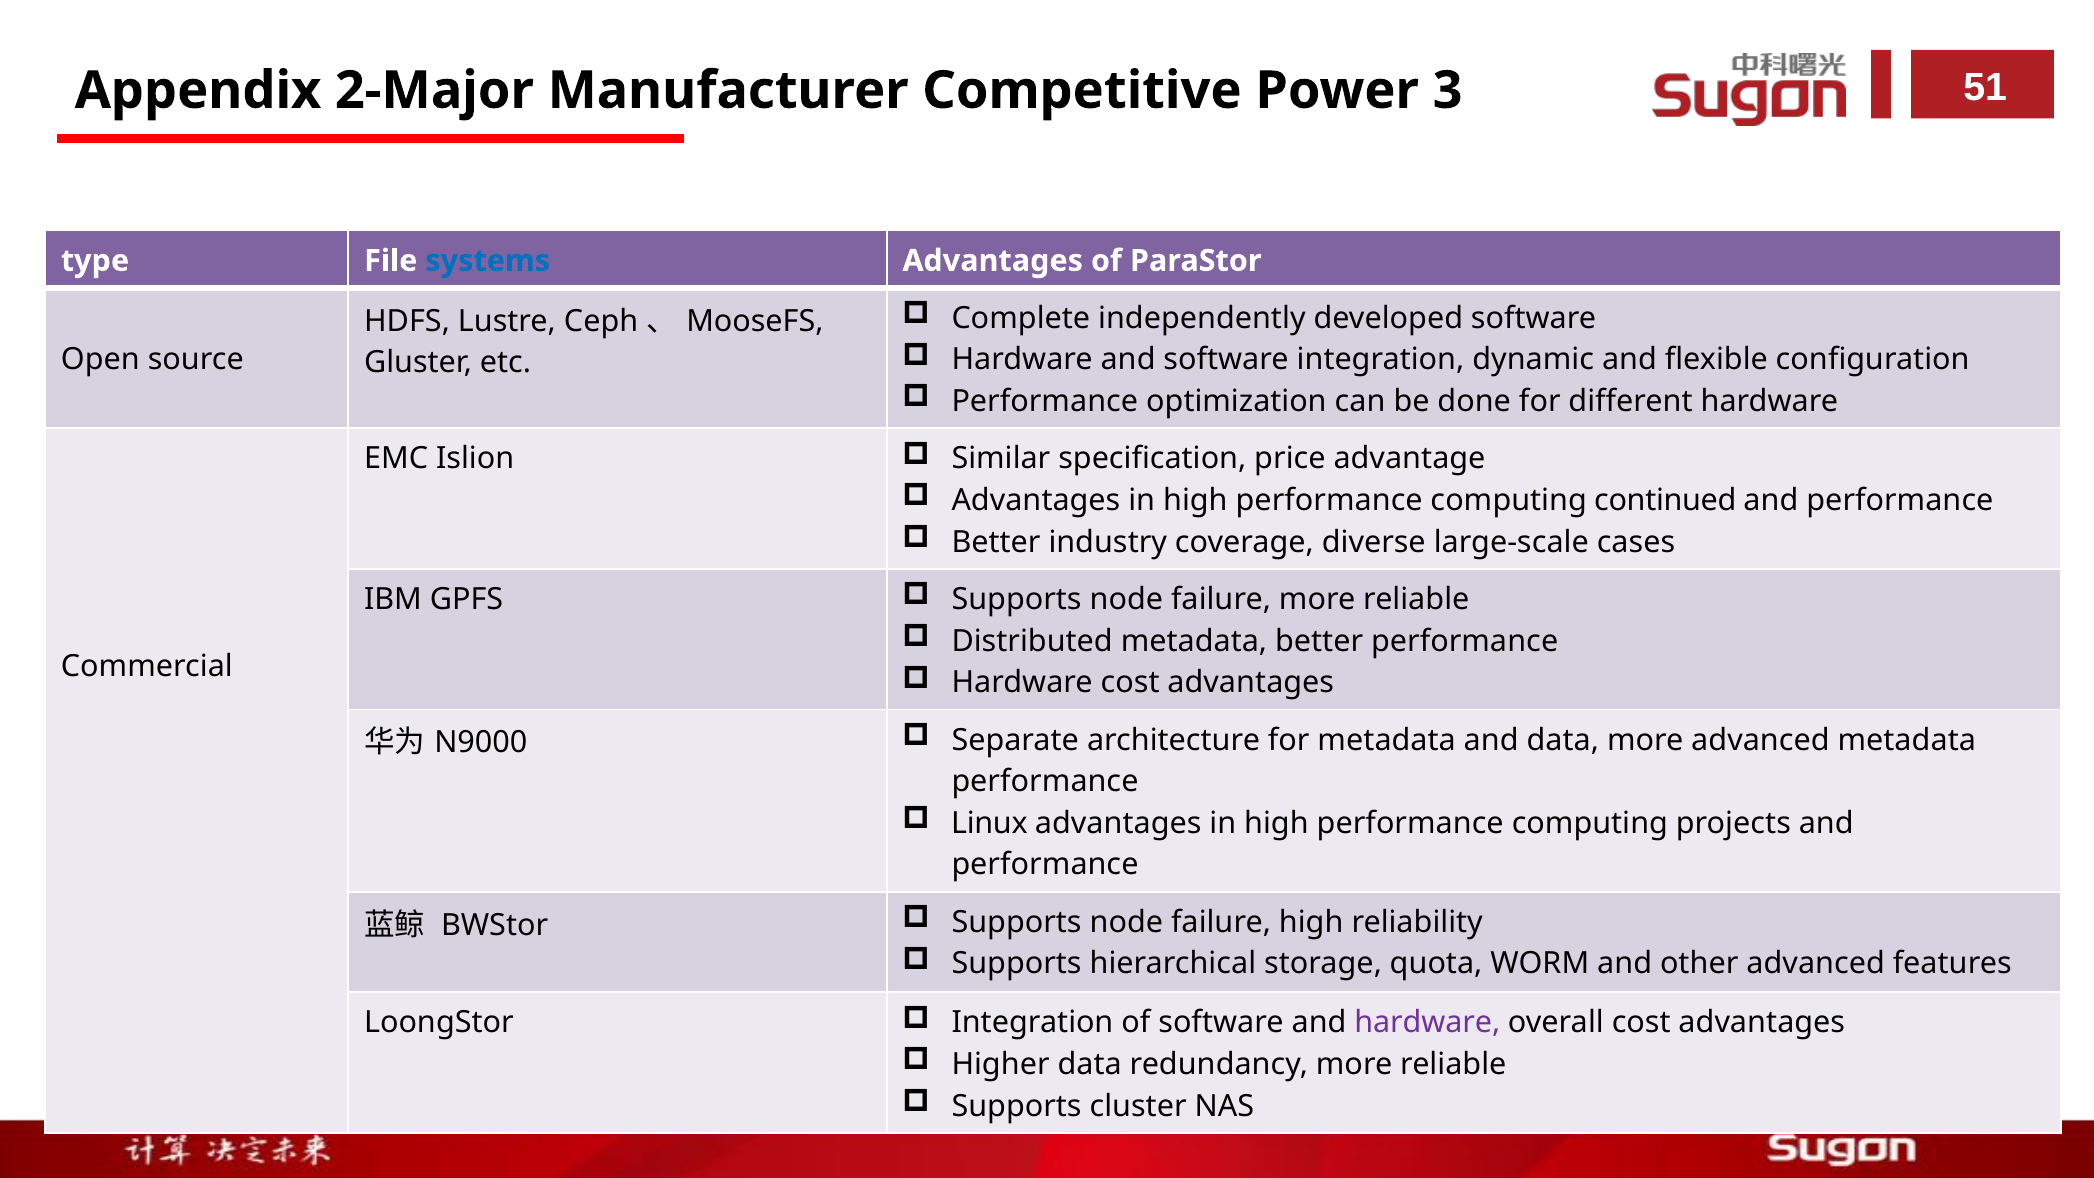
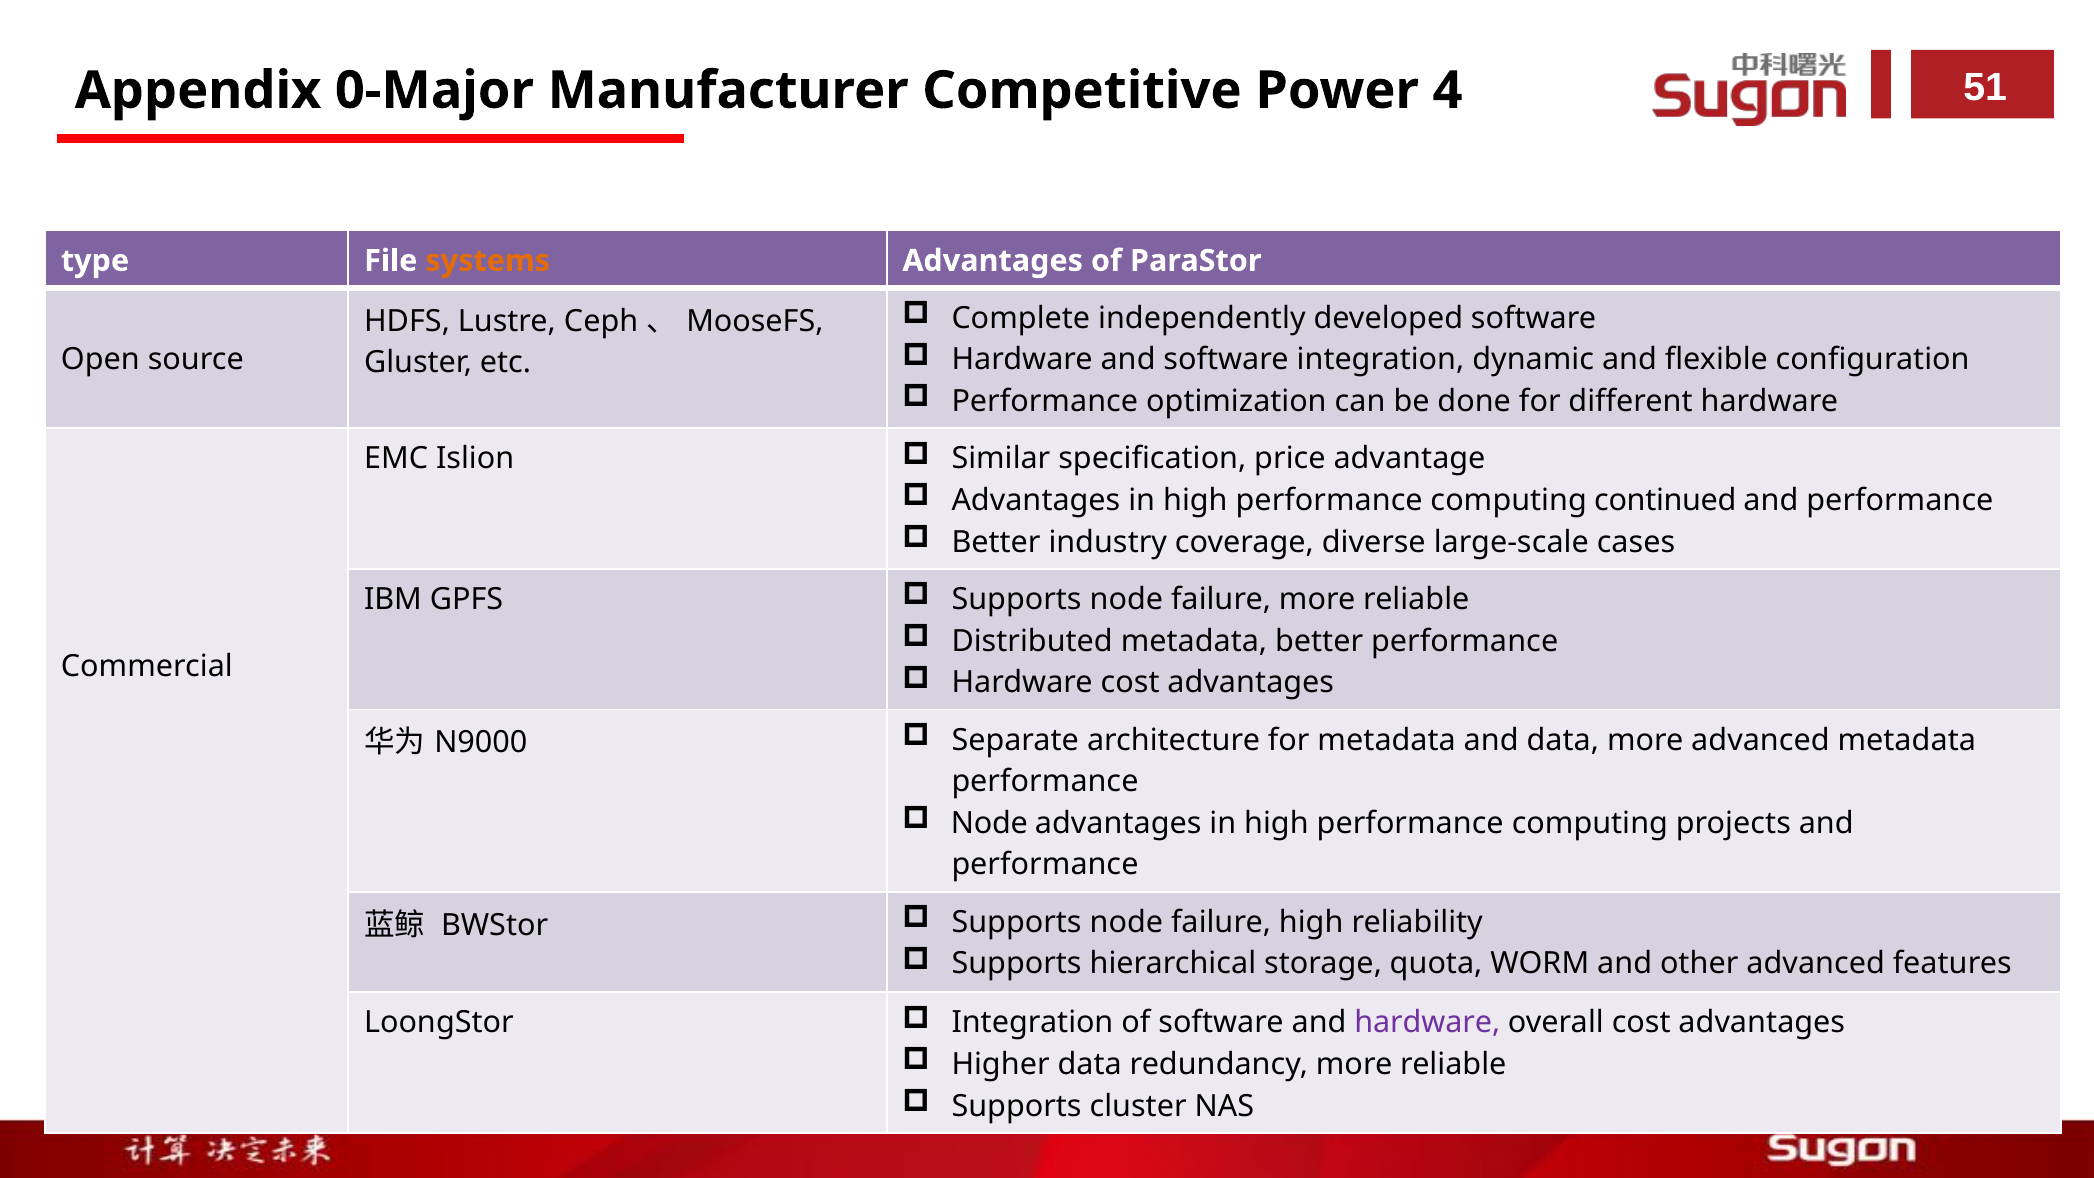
2-Major: 2-Major -> 0-Major (434, 91)
3: 3 -> 4 (1448, 91)
systems colour: blue -> orange (488, 261)
Linux: Linux -> Node (989, 823)
